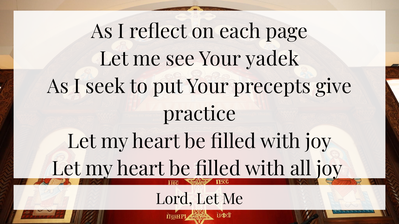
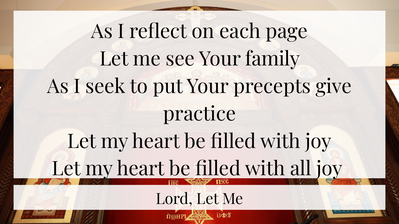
yadek: yadek -> family (273, 59)
